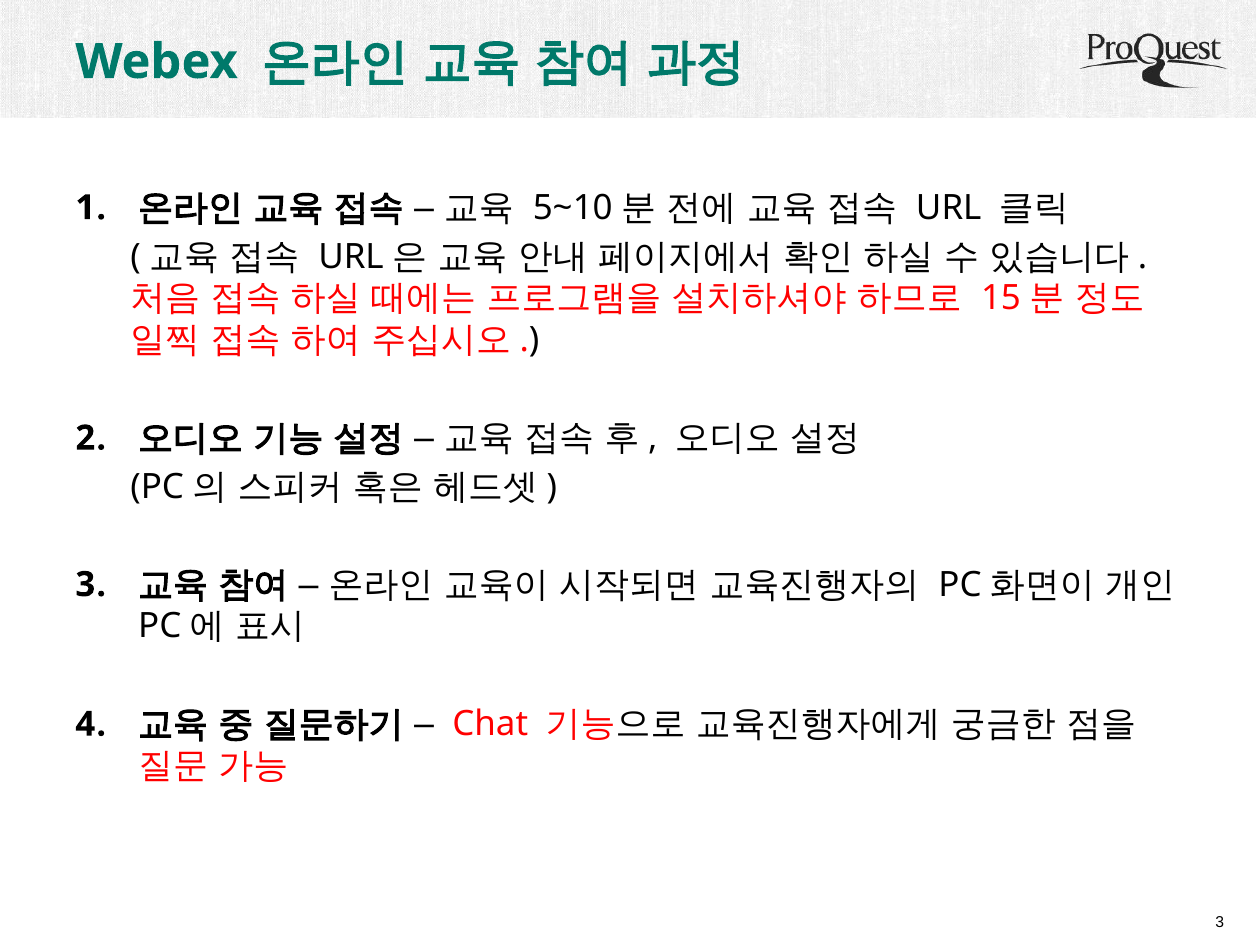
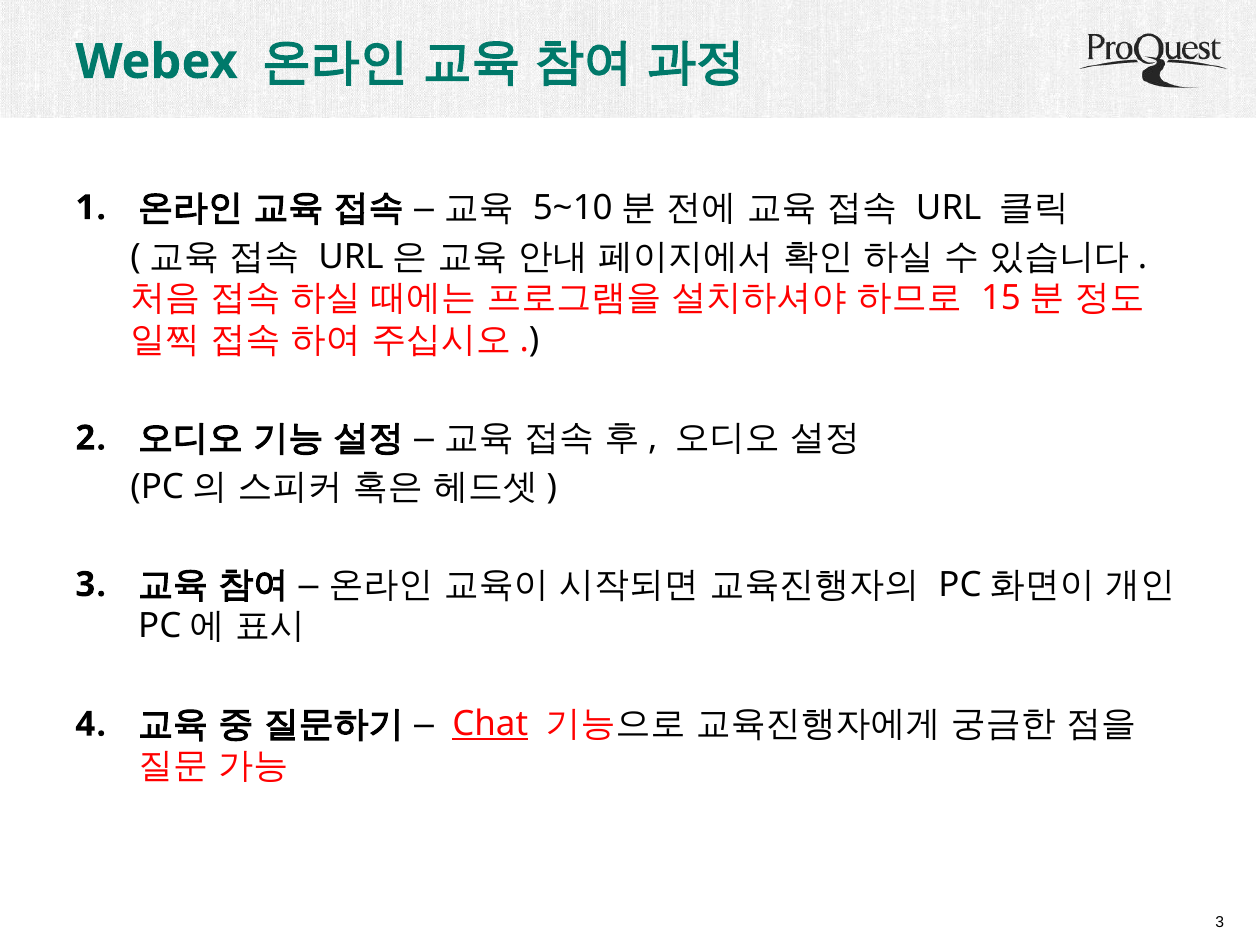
Chat underline: none -> present (490, 724)
